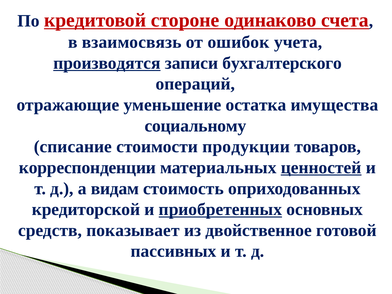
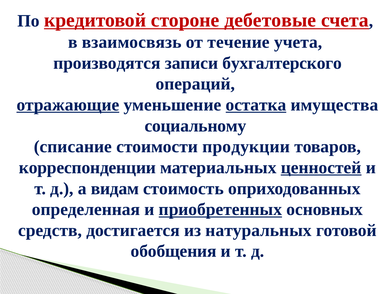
одинаково: одинаково -> дебетовые (270, 20)
ошибок: ошибок -> течение (239, 42)
производятся underline: present -> none (107, 63)
отражающие underline: none -> present (68, 105)
остатка underline: none -> present (256, 105)
кредиторской: кредиторской -> определенная (86, 209)
показывает: показывает -> достигается (133, 230)
двойственное: двойственное -> натуральных (259, 230)
пассивных: пассивных -> обобщения (174, 251)
